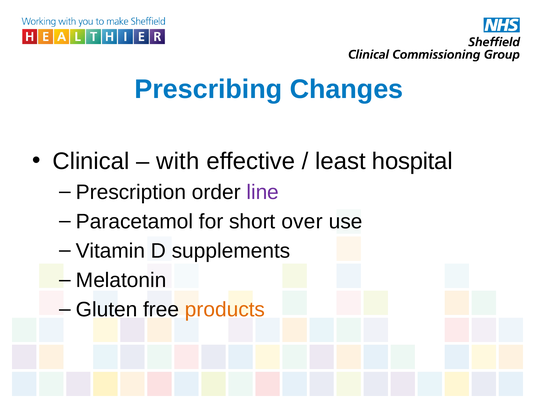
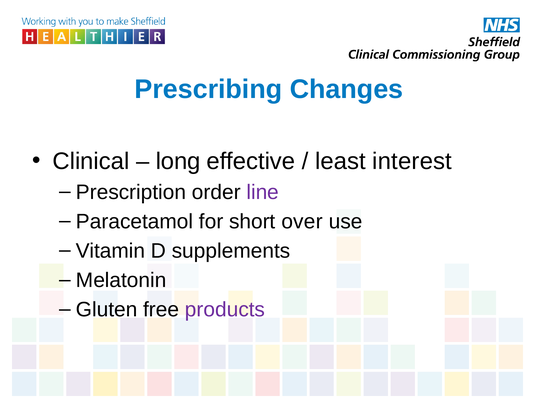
with: with -> long (178, 161)
hospital: hospital -> interest (412, 161)
products colour: orange -> purple (225, 309)
